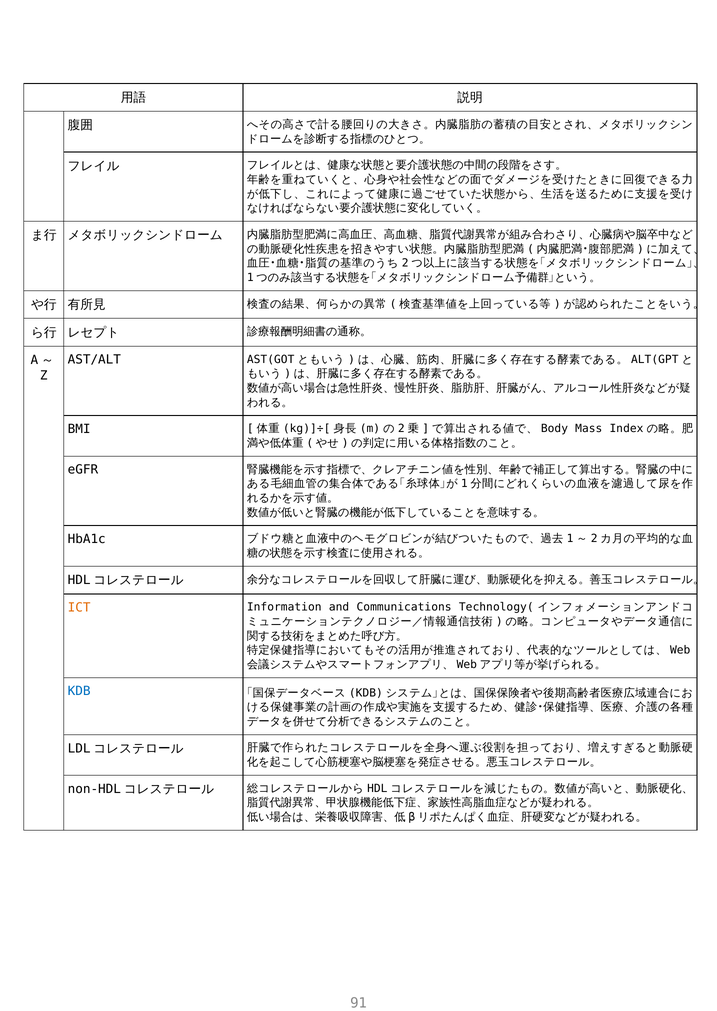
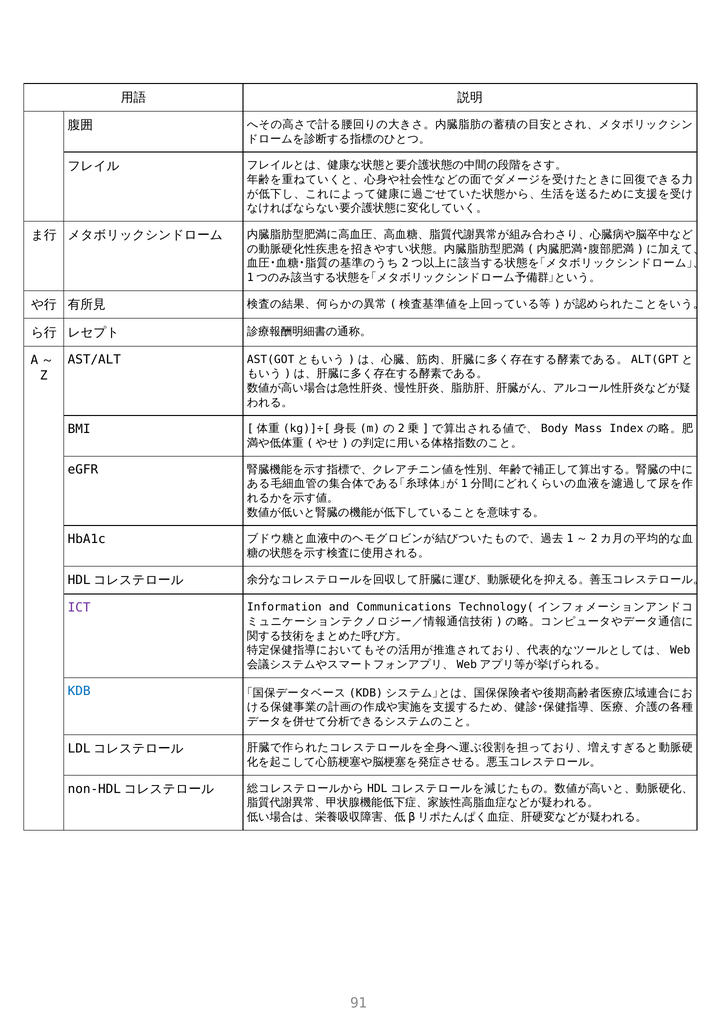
ICT colour: orange -> purple (79, 608)
